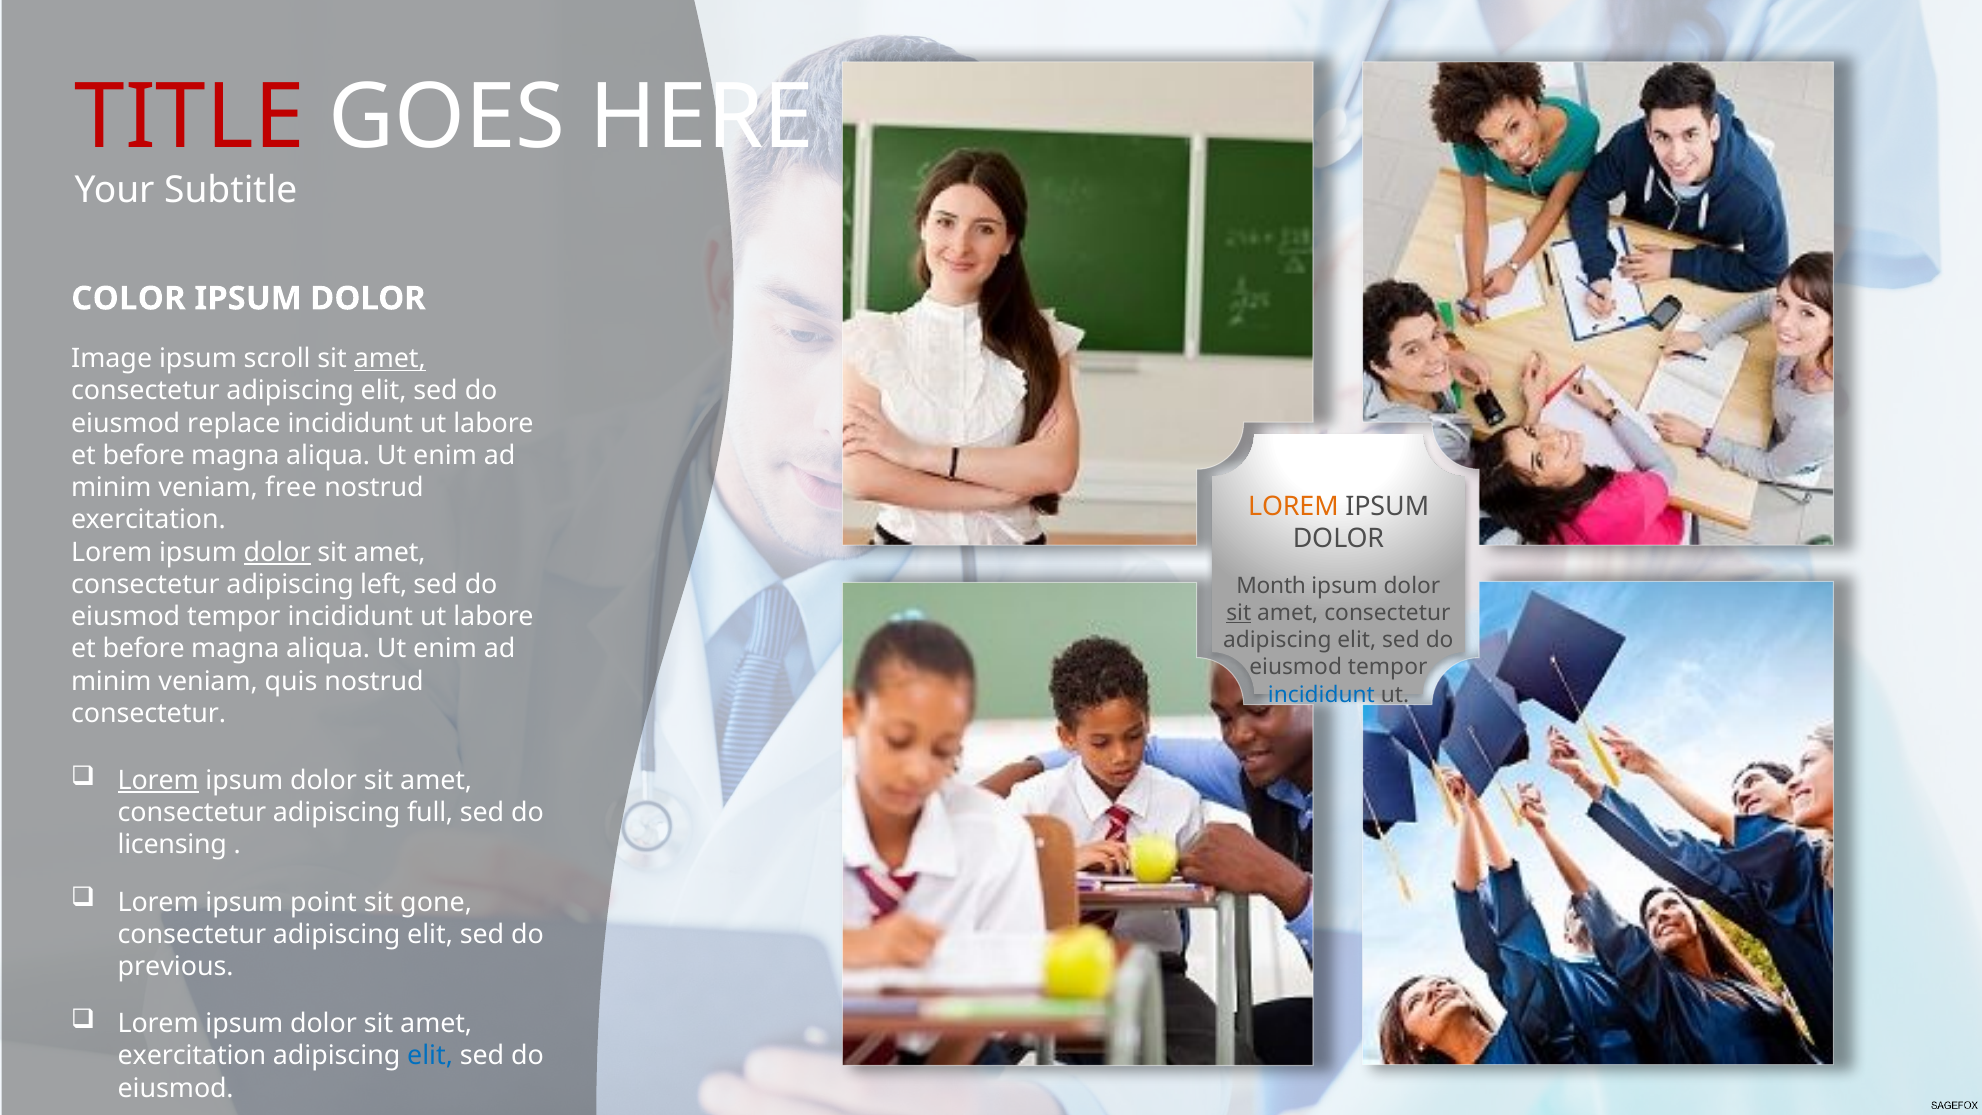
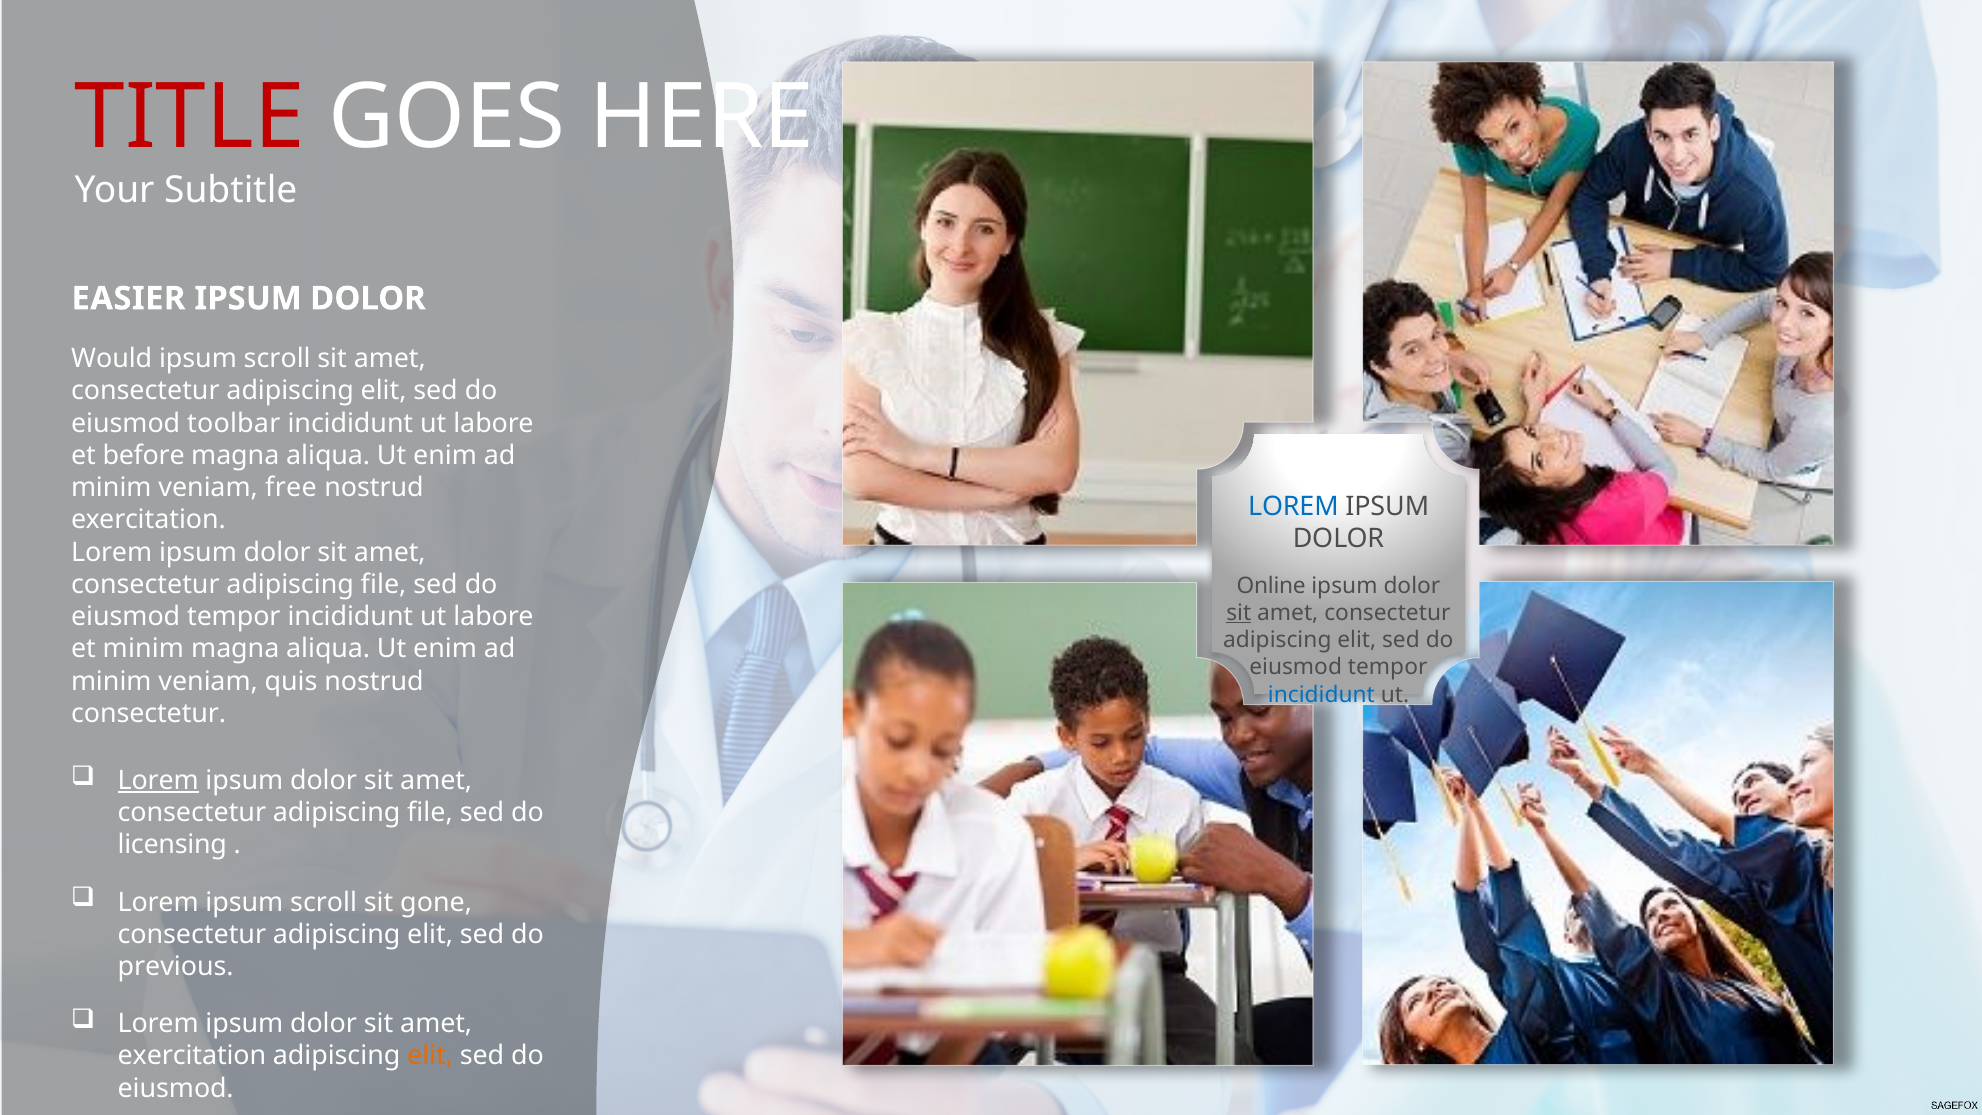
COLOR: COLOR -> EASIER (128, 299)
Image: Image -> Would (112, 359)
amet underline: present -> none (390, 359)
replace: replace -> toolbar (234, 423)
LOREM colour: orange -> blue (1293, 506)
dolor underline: present -> none (277, 552)
left: left -> file (384, 585)
Month: Month -> Online (1271, 585)
before: before -> minim (143, 649)
full: full -> file (430, 813)
Lorem ipsum point: point -> scroll (324, 902)
elit colour: blue -> orange (430, 1056)
